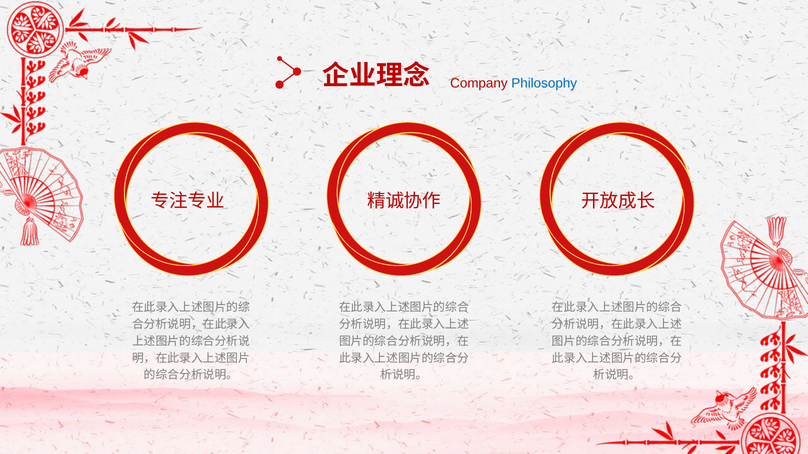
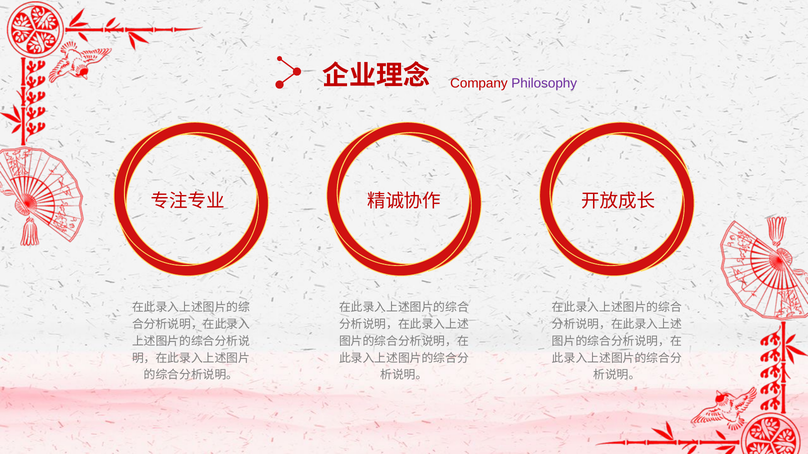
Philosophy colour: blue -> purple (544, 83)
